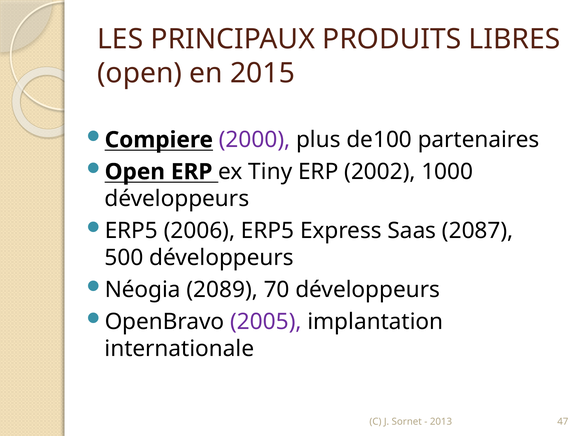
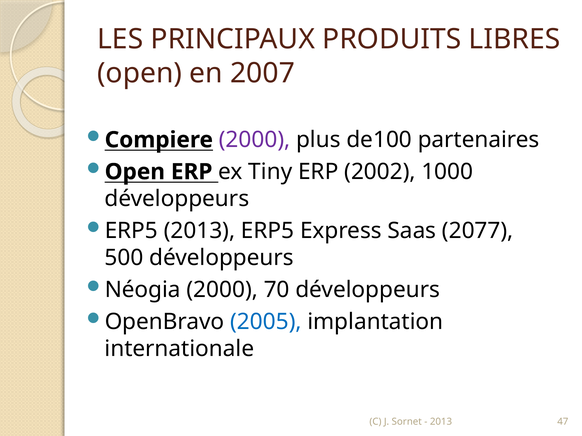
2015: 2015 -> 2007 (263, 73)
ERP5 2006: 2006 -> 2013 (199, 231)
2087: 2087 -> 2077 (478, 231)
Néogia 2089: 2089 -> 2000 (222, 290)
2005 colour: purple -> blue (266, 322)
